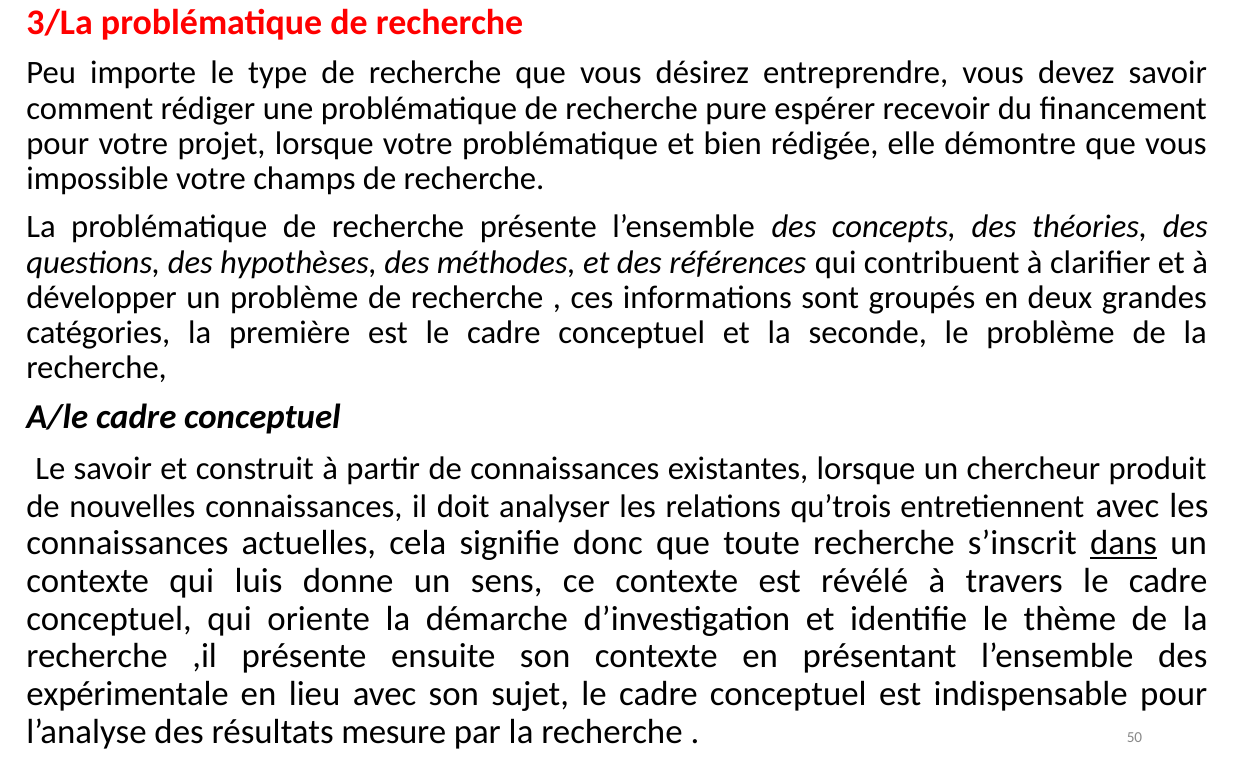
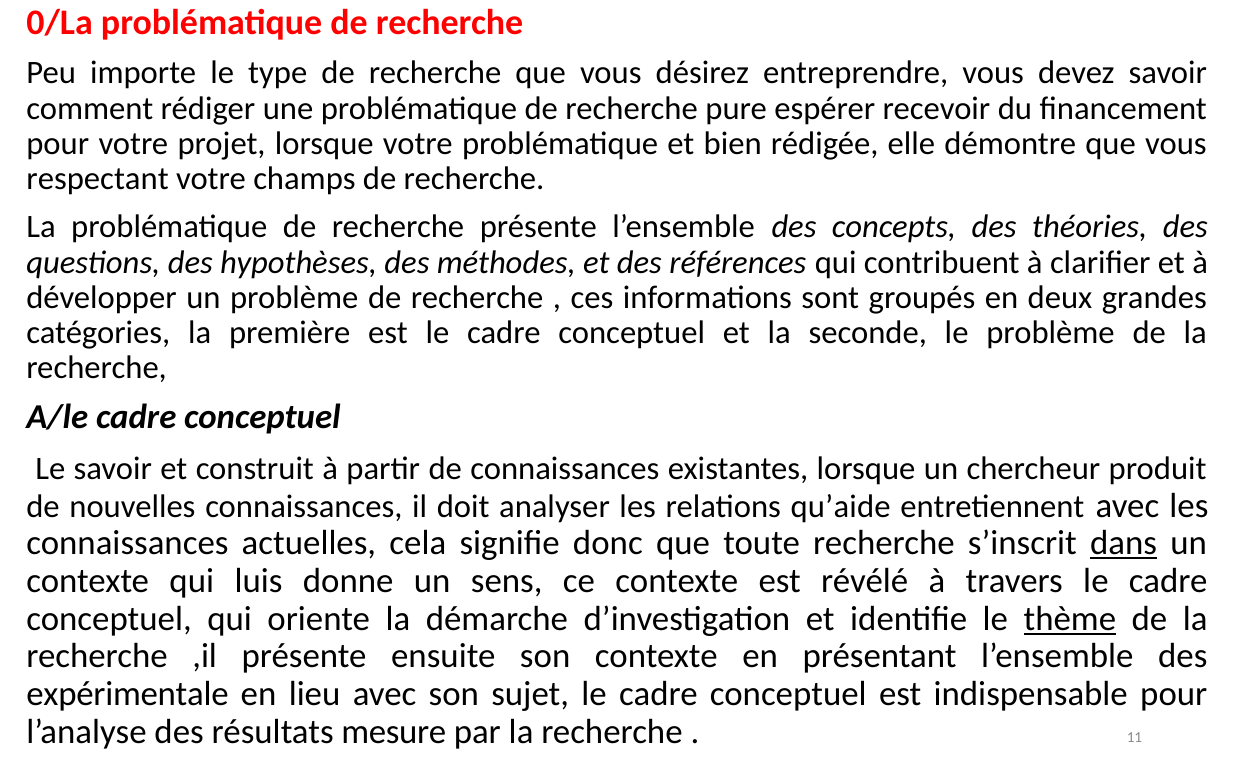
3/La: 3/La -> 0/La (60, 23)
impossible: impossible -> respectant (98, 179)
qu’trois: qu’trois -> qu’aide (841, 506)
thème underline: none -> present (1070, 618)
50: 50 -> 11 (1134, 737)
